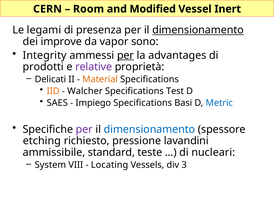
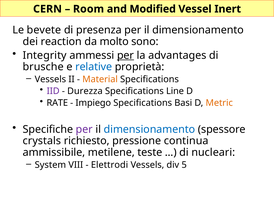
legami: legami -> bevete (44, 30)
dimensionamento underline: present -> none (198, 30)
improve: improve -> reaction (61, 41)
vapor: vapor -> molto (114, 41)
prodotti: prodotti -> brusche (43, 67)
relative colour: purple -> blue (94, 67)
Delicati: Delicati -> Vessels (50, 79)
IID colour: orange -> purple (53, 91)
Walcher: Walcher -> Durezza (85, 91)
Test: Test -> Line (175, 91)
SAES: SAES -> RATE (57, 103)
Metric colour: blue -> orange (219, 103)
etching: etching -> crystals (42, 141)
lavandini: lavandini -> continua (186, 141)
standard: standard -> metilene (111, 152)
Locating: Locating -> Elettrodi (110, 165)
3: 3 -> 5 (184, 165)
